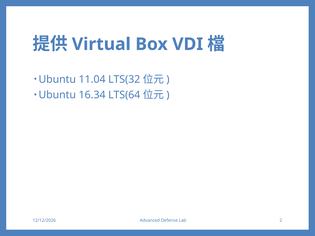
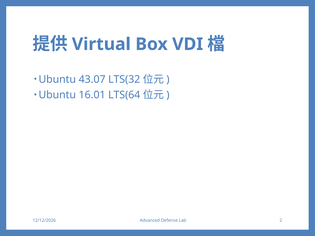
11.04: 11.04 -> 43.07 (92, 79)
16.34: 16.34 -> 16.01 (92, 95)
